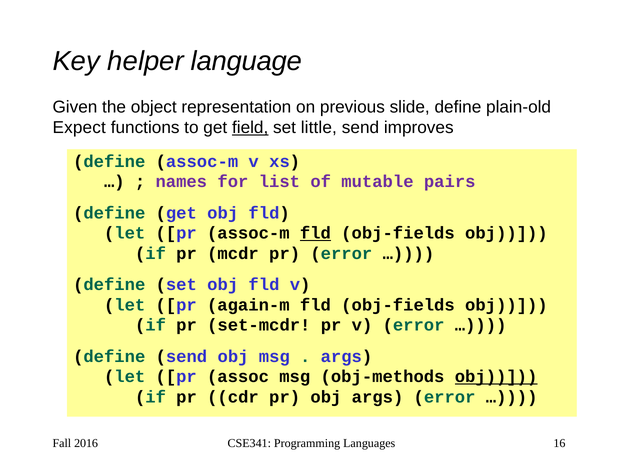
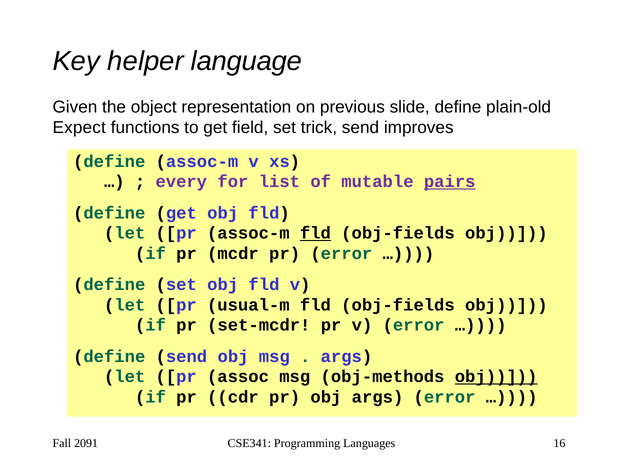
field underline: present -> none (250, 128)
little: little -> trick (319, 128)
names: names -> every (181, 182)
pairs underline: none -> present (450, 182)
again-m: again-m -> usual-m (248, 305)
2016: 2016 -> 2091 (86, 444)
